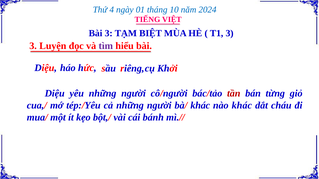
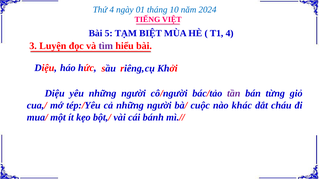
Bài 3: 3 -> 5 (109, 33)
T1 3: 3 -> 4 (230, 33)
tần colour: red -> purple (234, 94)
bà/ khác: khác -> cuộc (200, 106)
